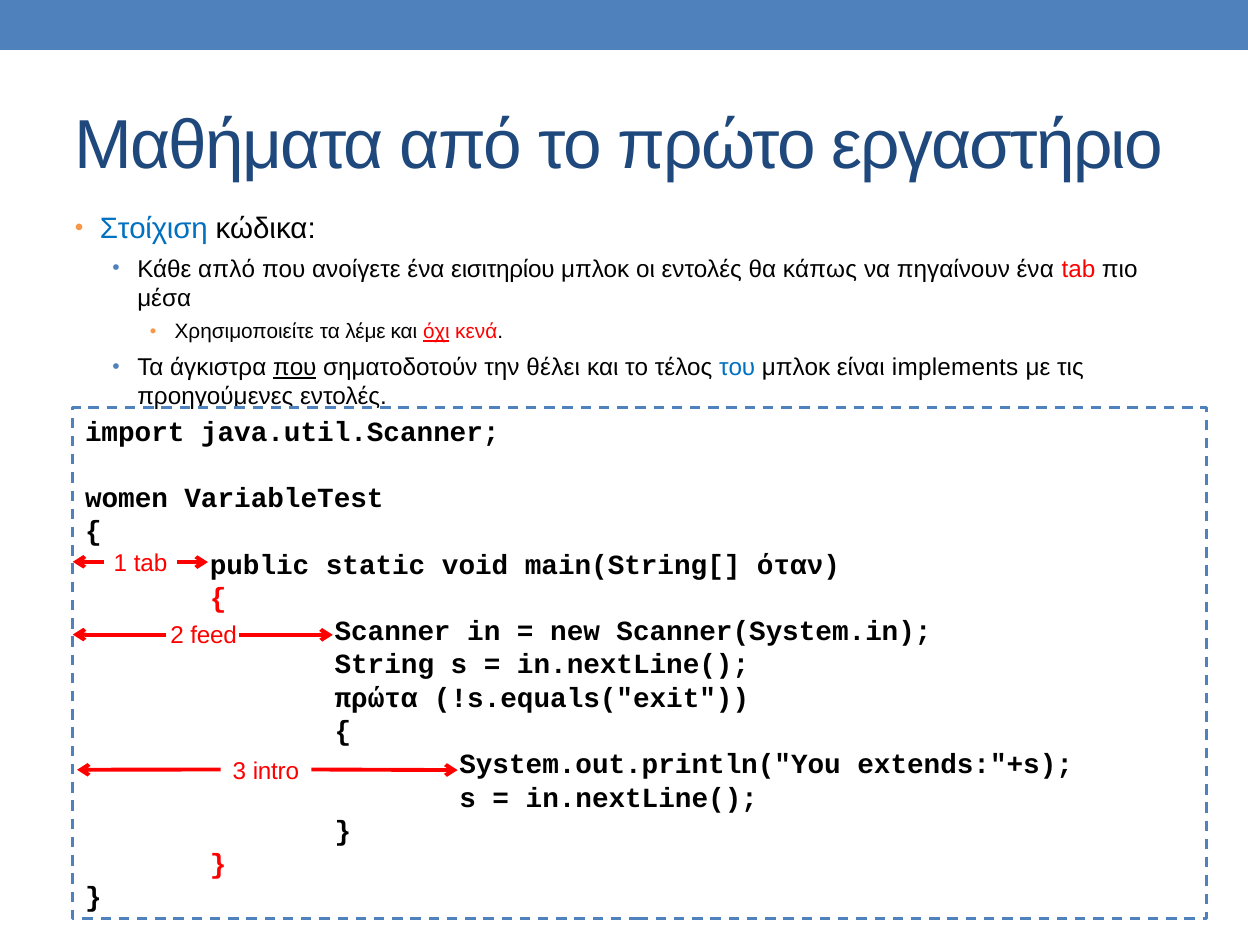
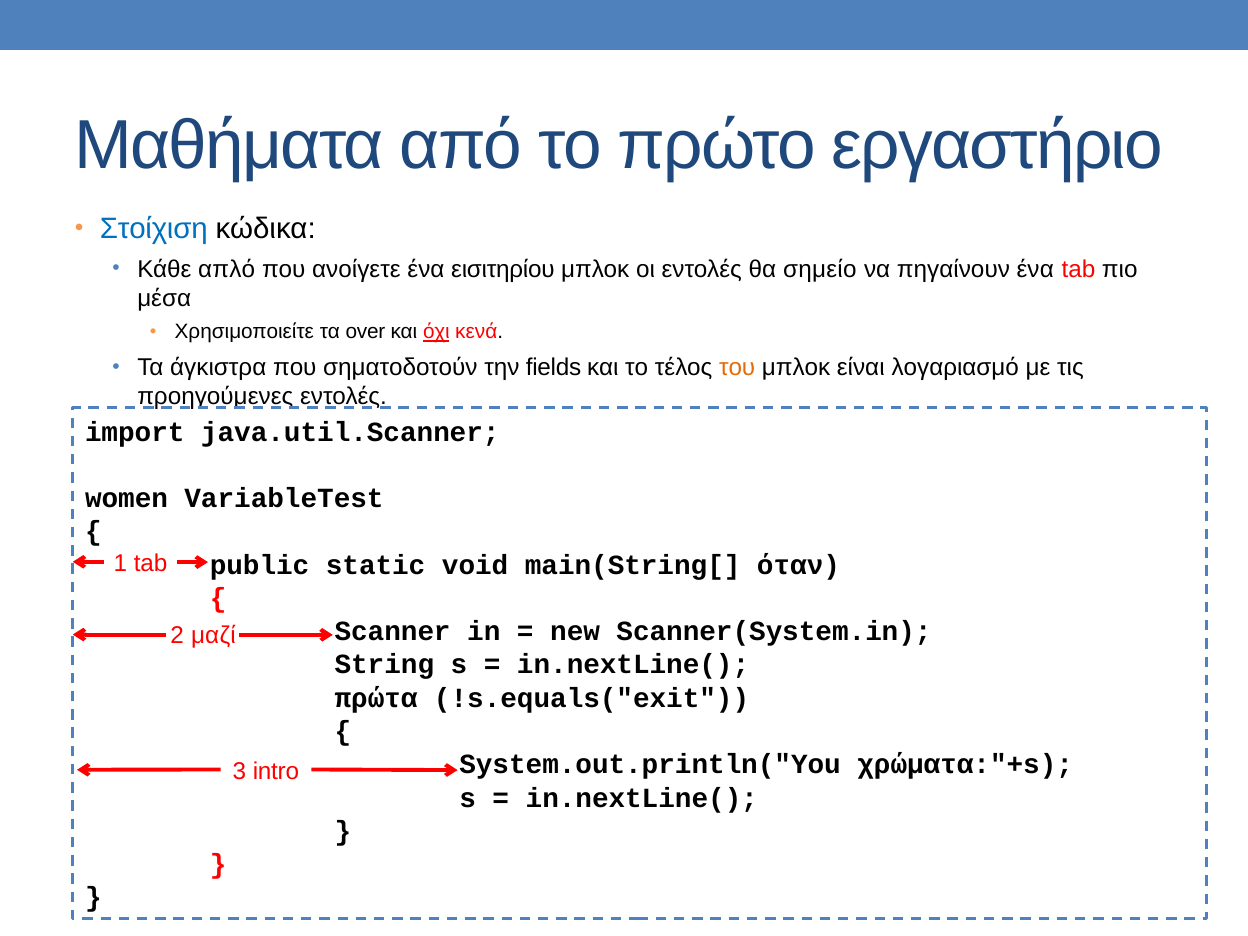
κάπως: κάπως -> σημείο (820, 269)
λέμε: λέμε -> over (365, 332)
που underline: present -> none (295, 368)
θέλει: θέλει -> fields (554, 368)
του colour: blue -> orange (737, 368)
implements: implements -> λογαριασμό (955, 368)
feed: feed -> μαζί (213, 636)
extends:"+s: extends:"+s -> χρώματα:"+s (965, 765)
